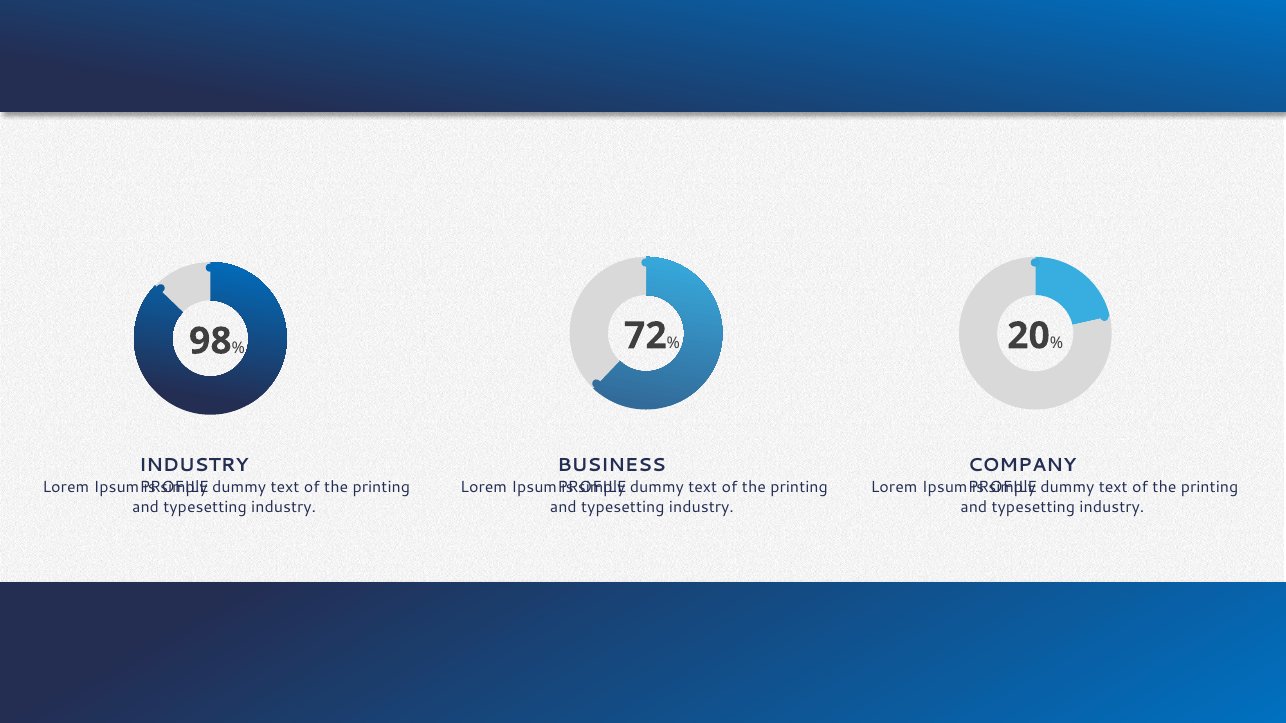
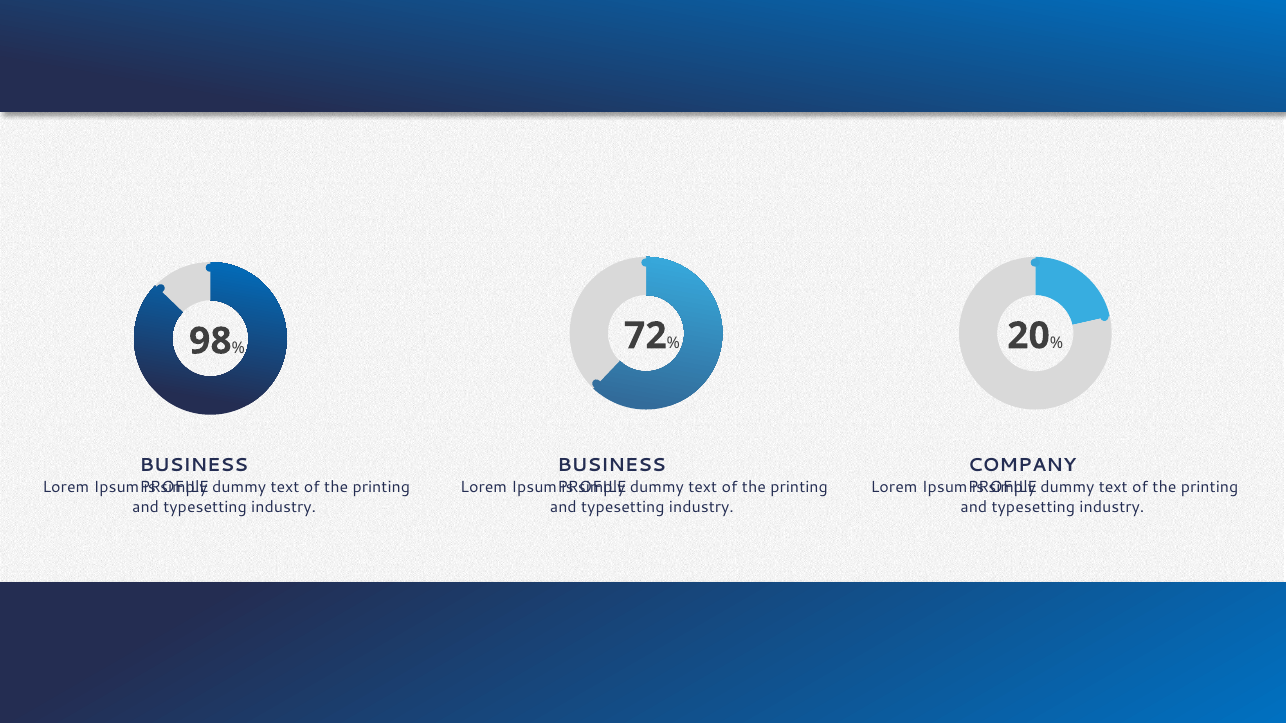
INDUSTRY: INDUSTRY -> BUSINESS (194, 466)
